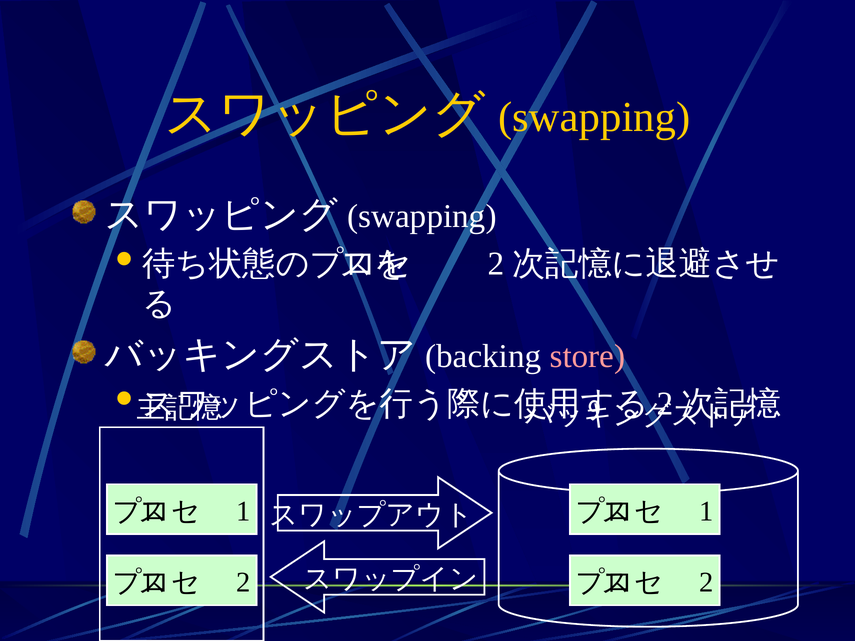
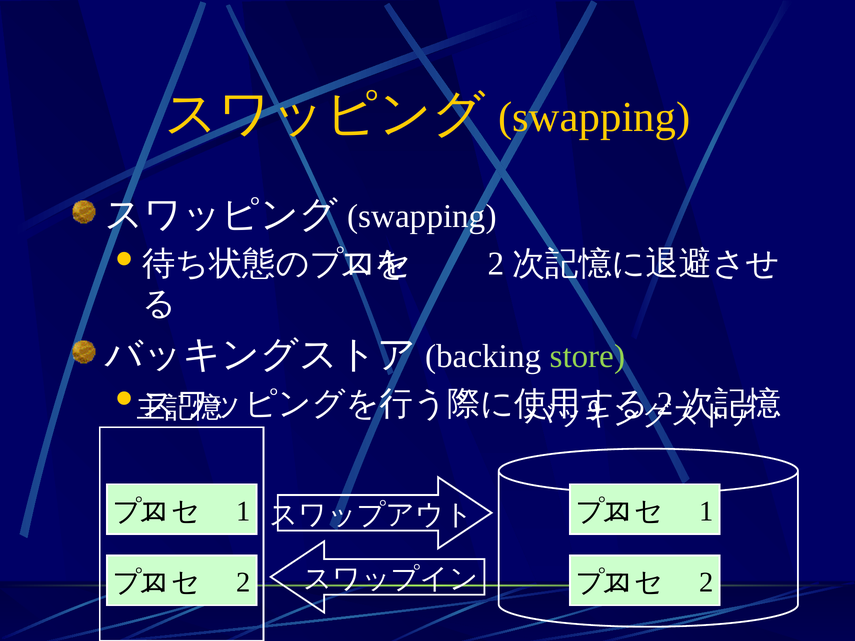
store colour: pink -> light green (587, 356)
